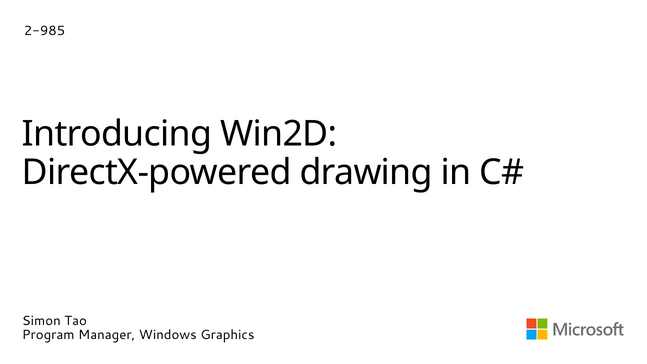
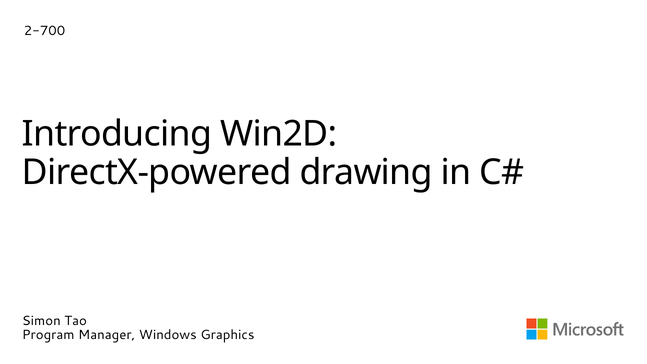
2-985: 2-985 -> 2-700 (44, 31)
